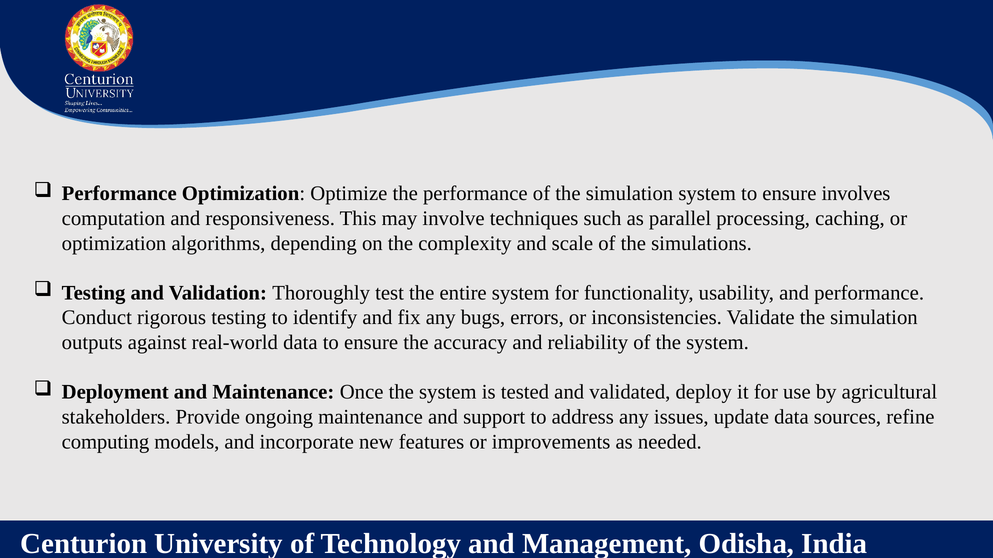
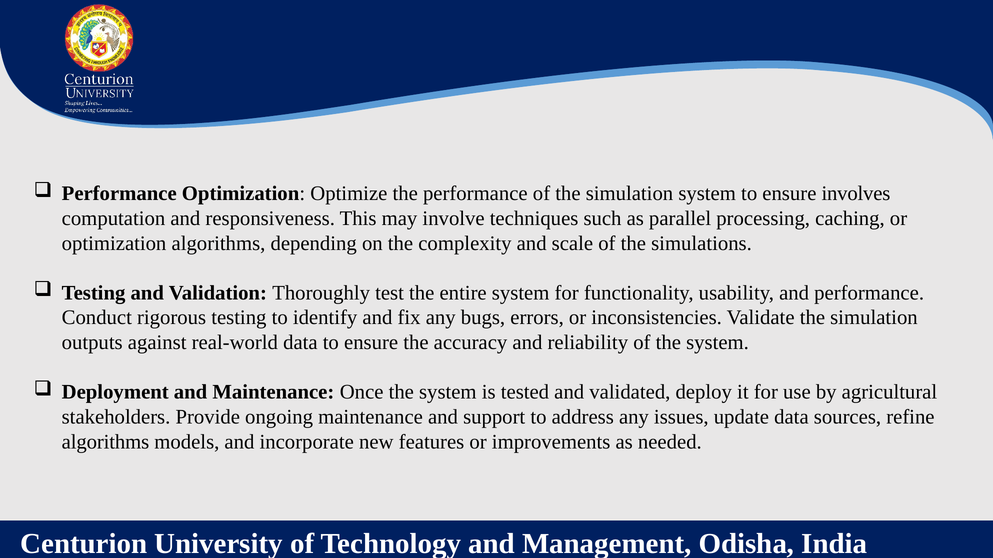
computing: computing -> algorithms (105, 442)
